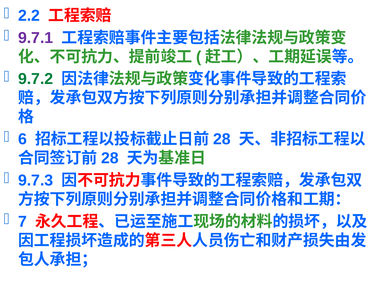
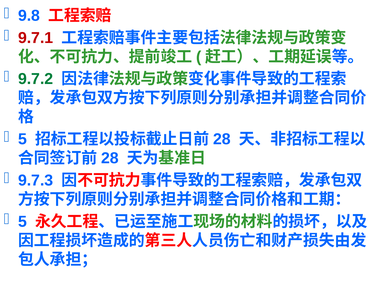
2.2: 2.2 -> 9.8 (29, 16)
9.7.1 colour: purple -> red (36, 38)
6: 6 -> 5 (22, 139)
7: 7 -> 5 (22, 222)
